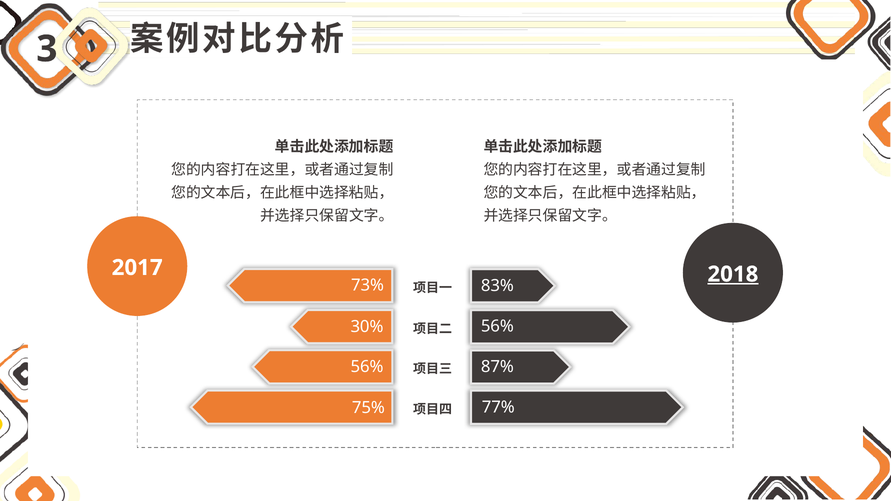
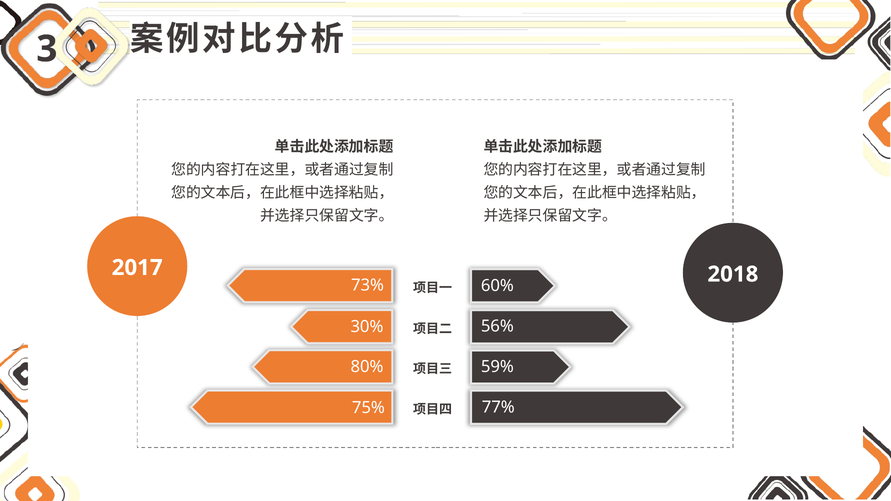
2018 underline: present -> none (733, 274)
83%: 83% -> 60% (497, 286)
56%: 56% -> 80% (367, 367)
87%: 87% -> 59% (497, 367)
